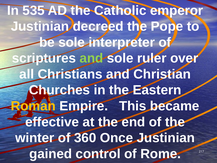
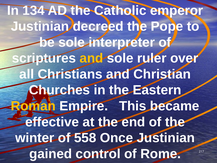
535: 535 -> 134 (34, 10)
and colour: light green -> yellow (91, 58)
360: 360 -> 558 (85, 138)
